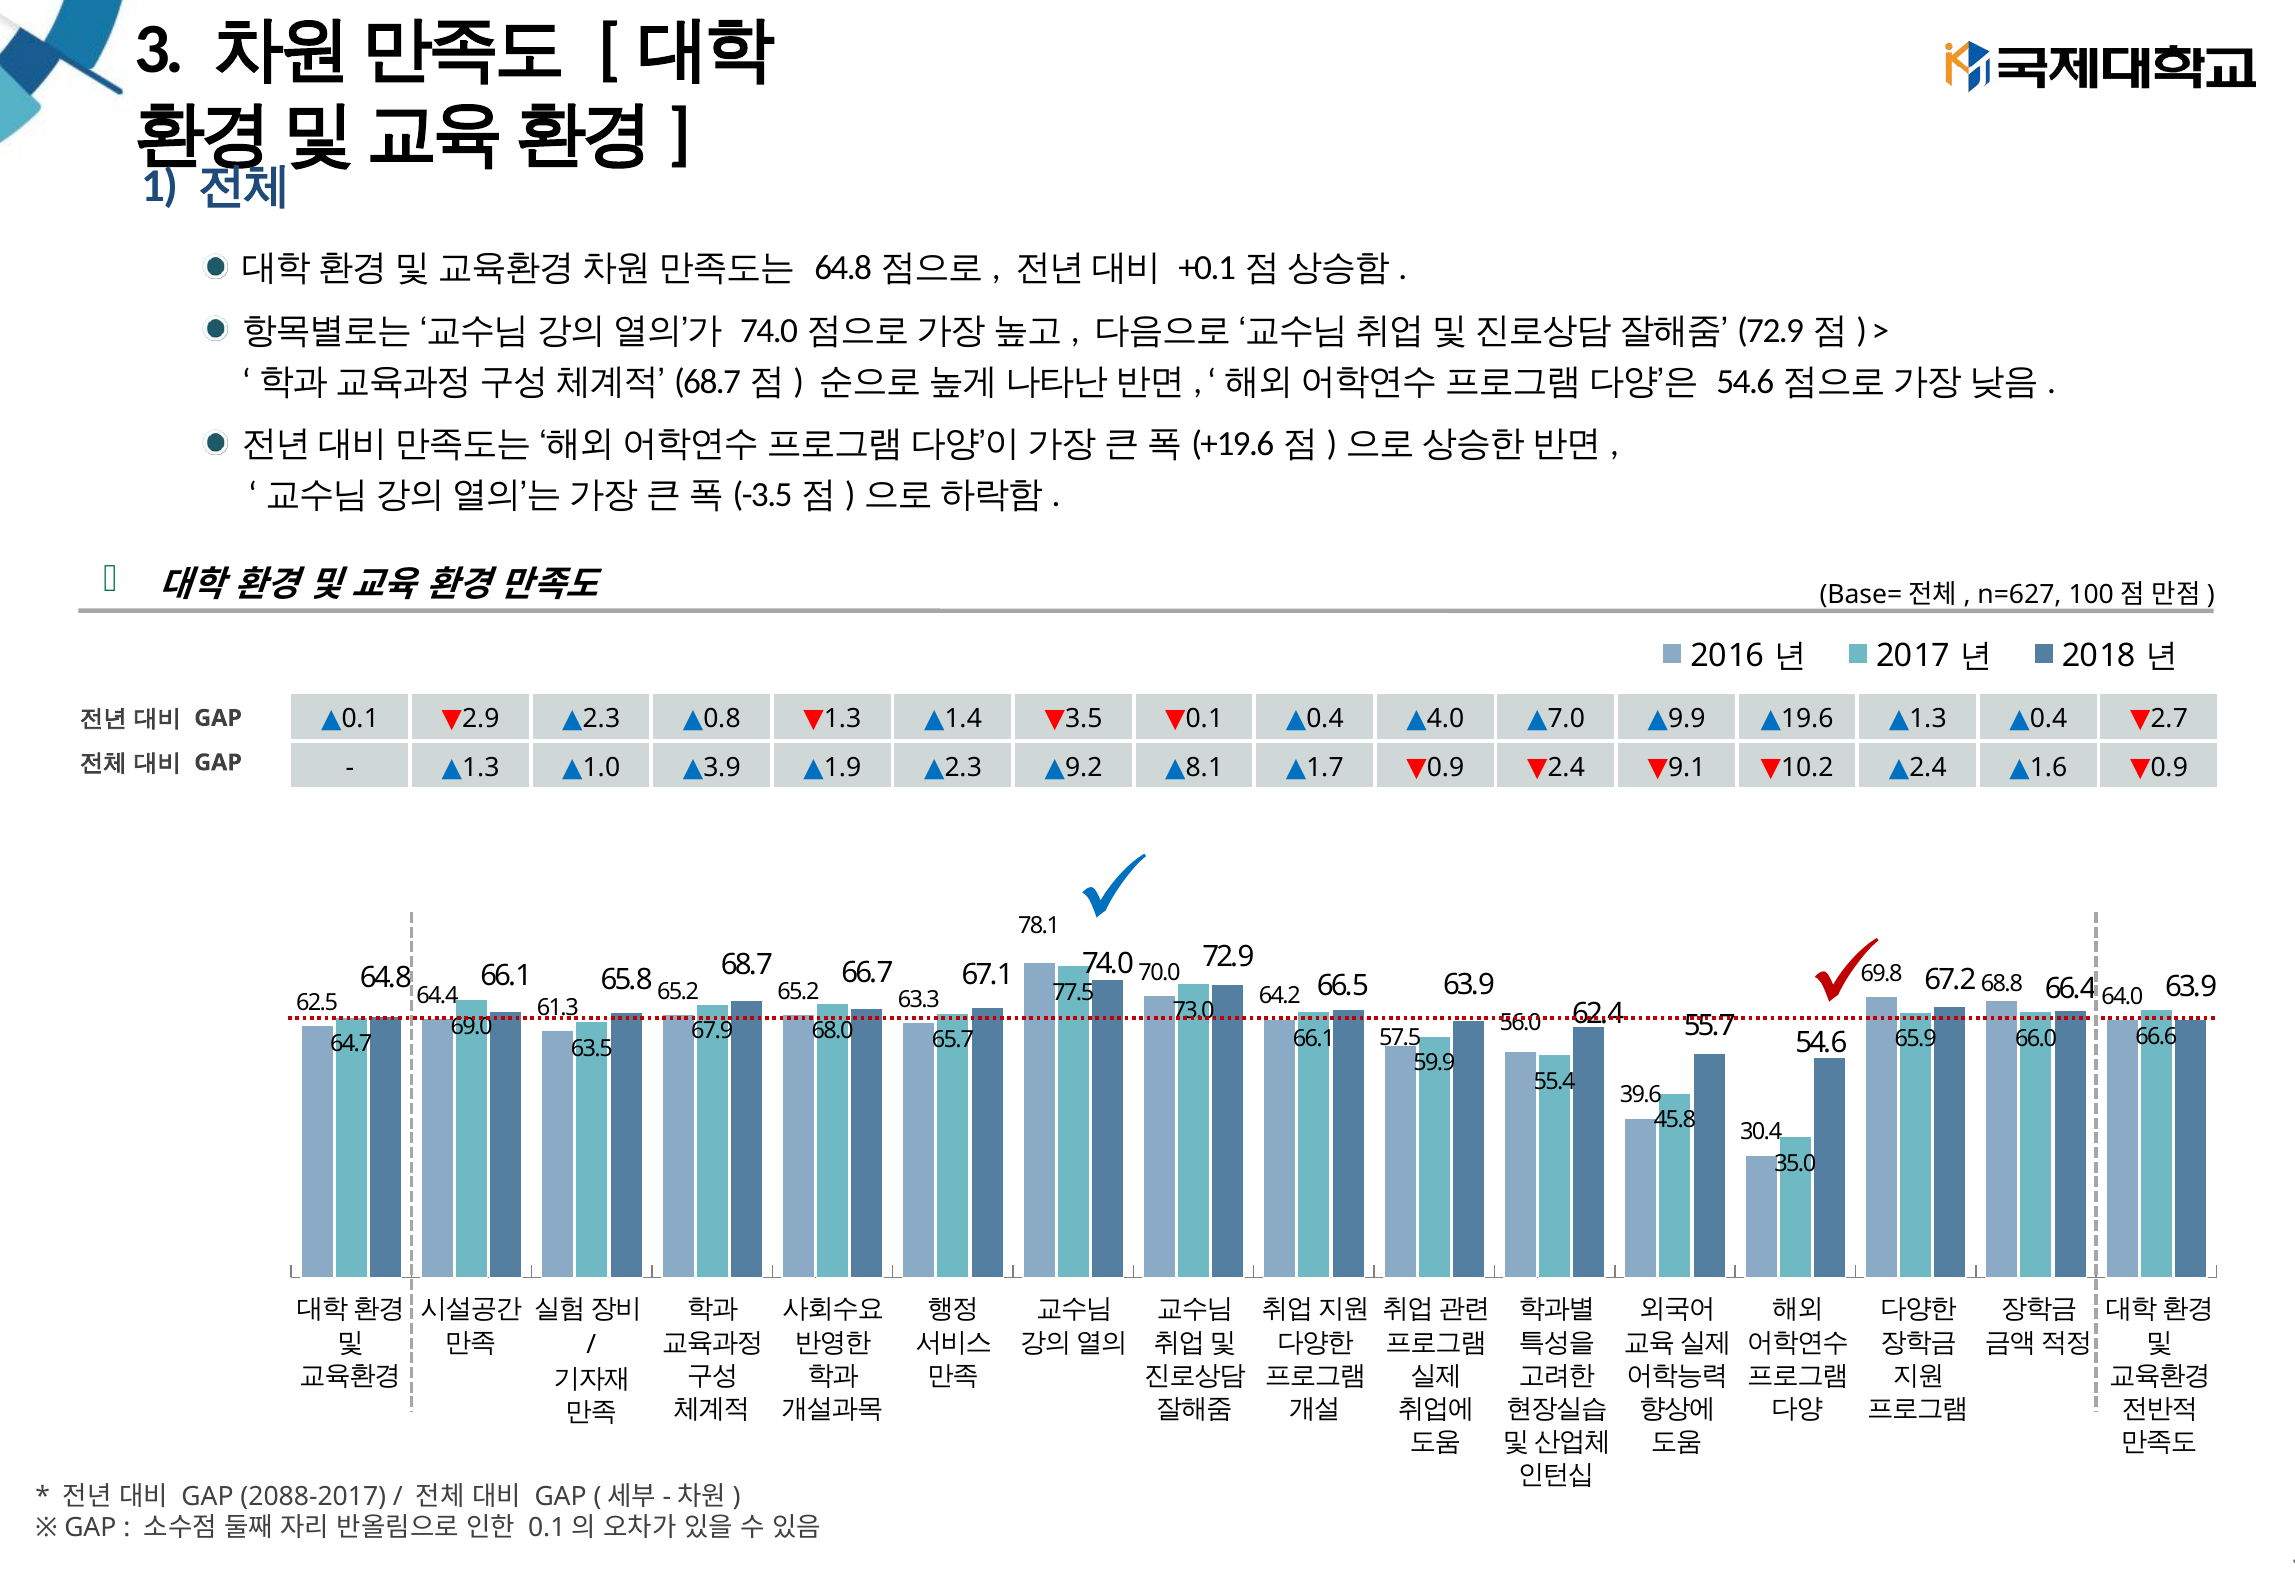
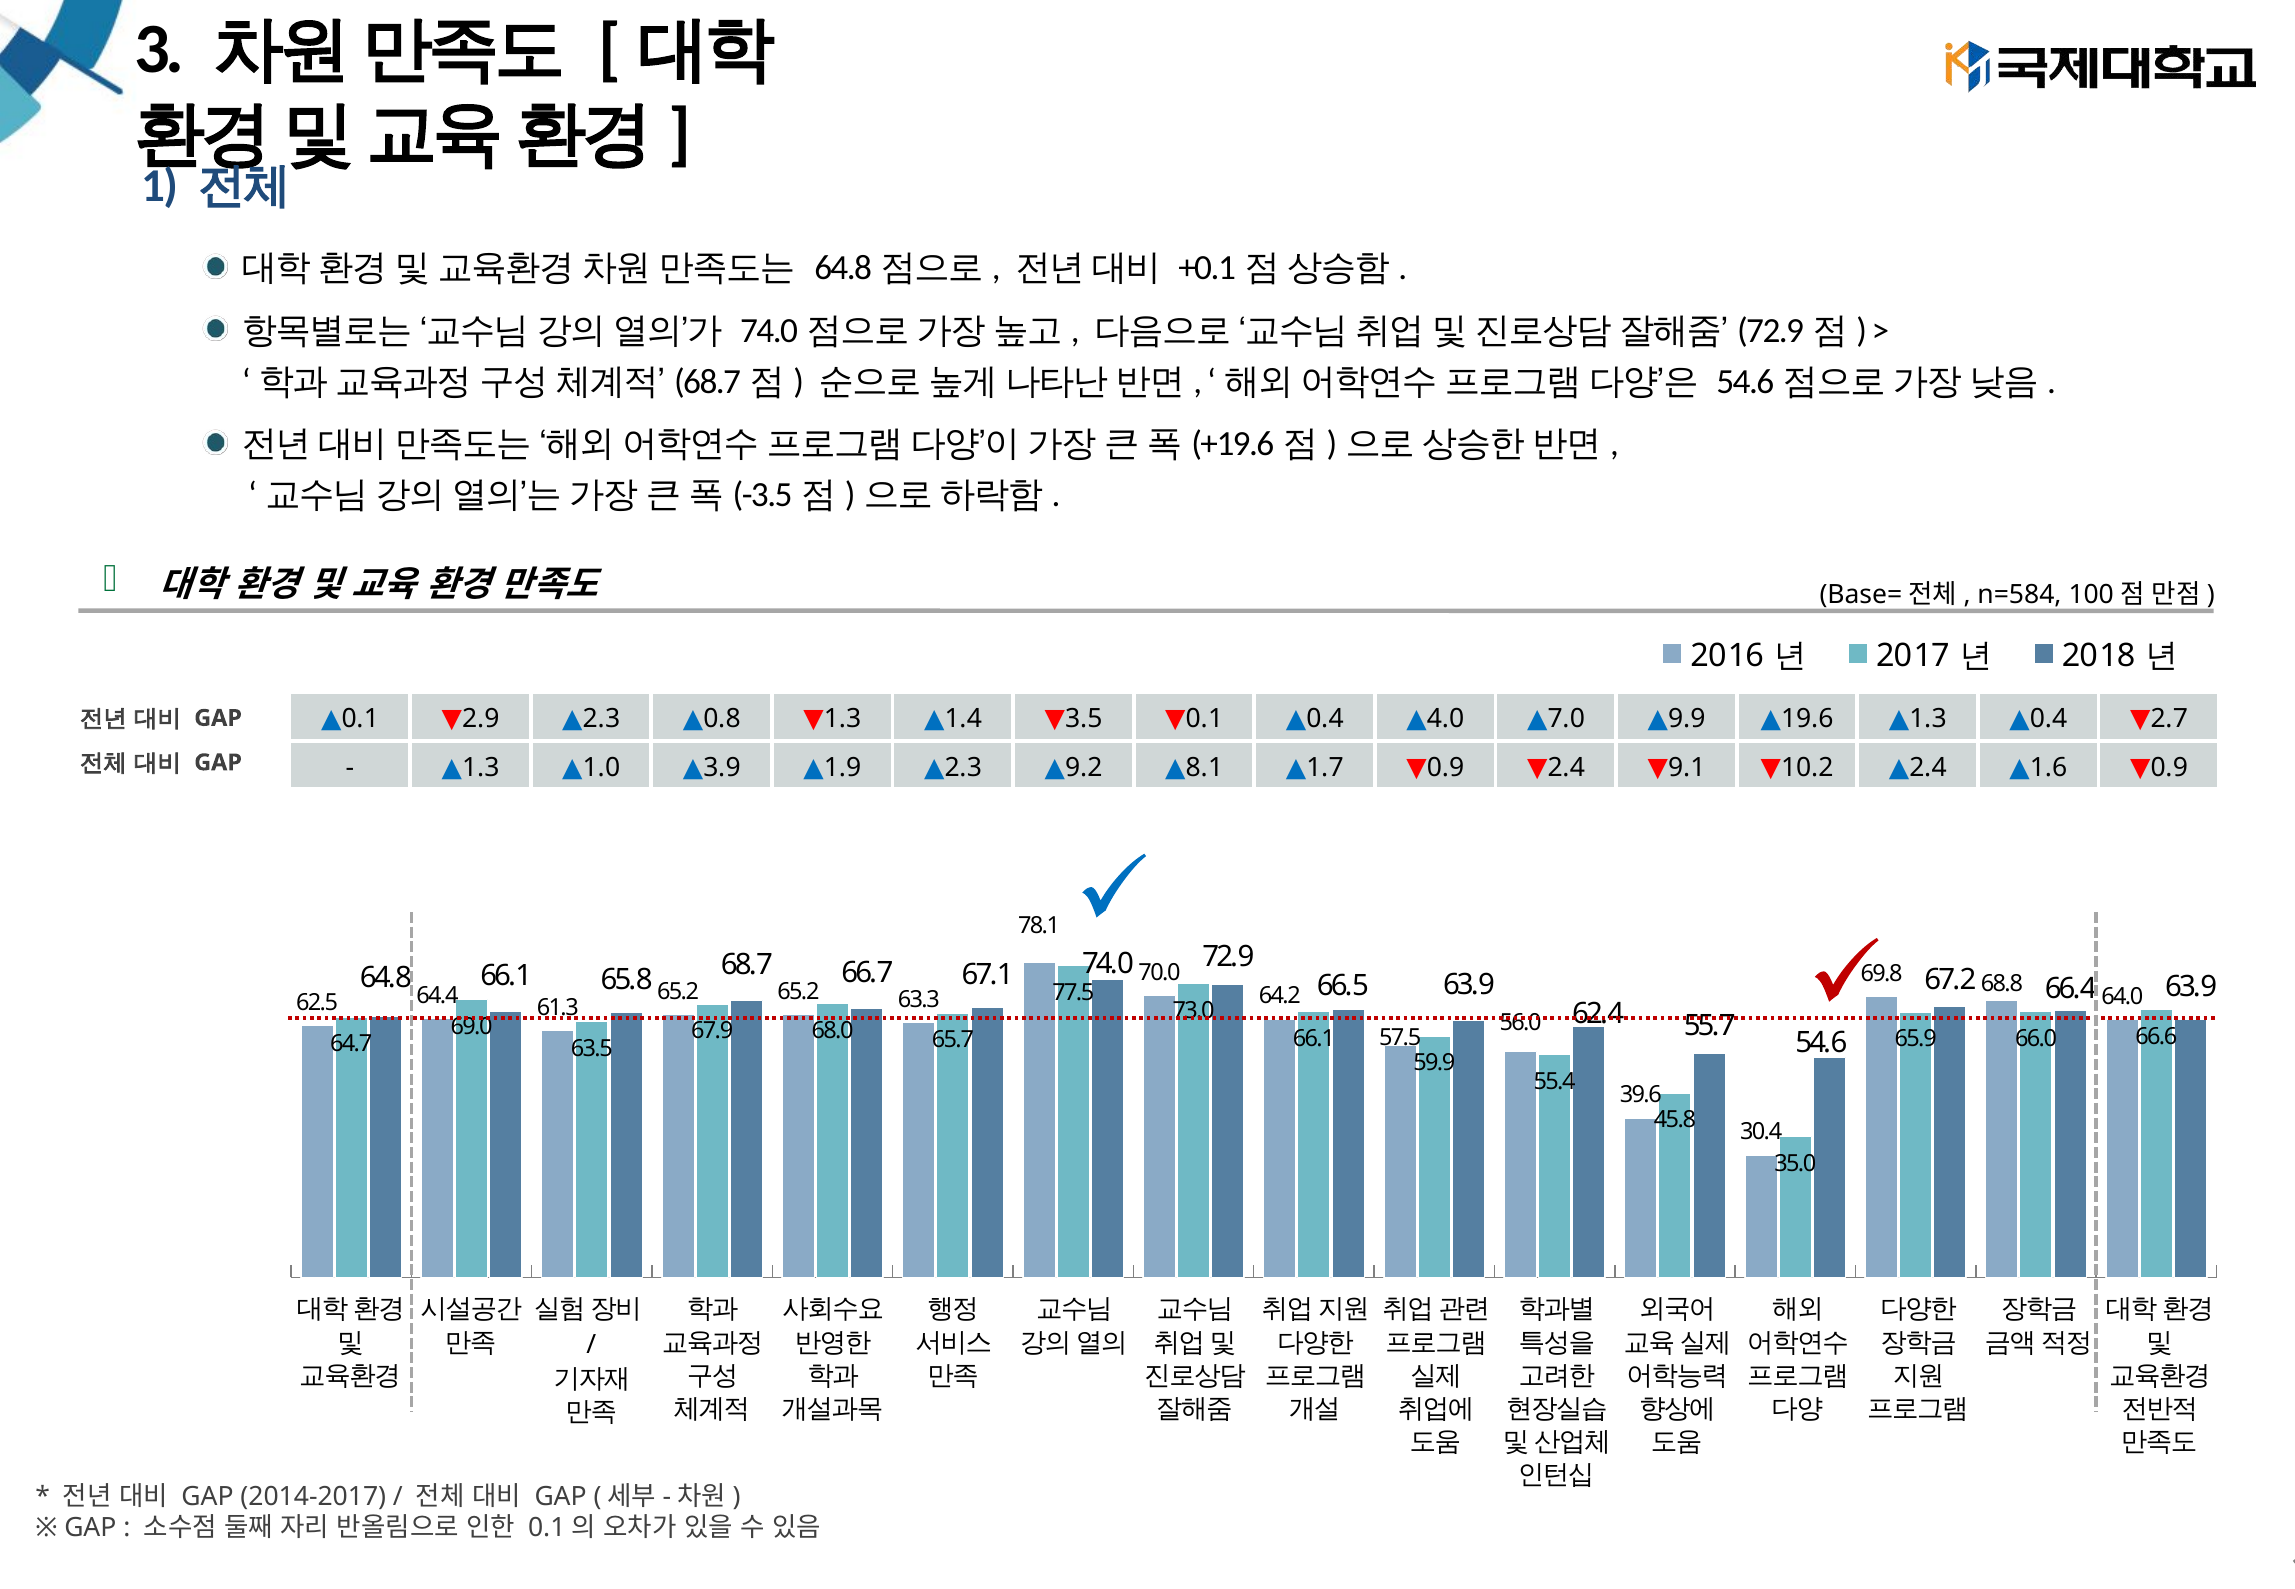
n=627: n=627 -> n=584 (2019, 594)
2088-2017: 2088-2017 -> 2014-2017 (313, 1496)
